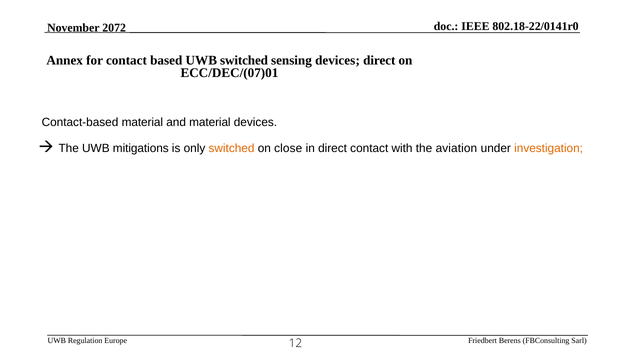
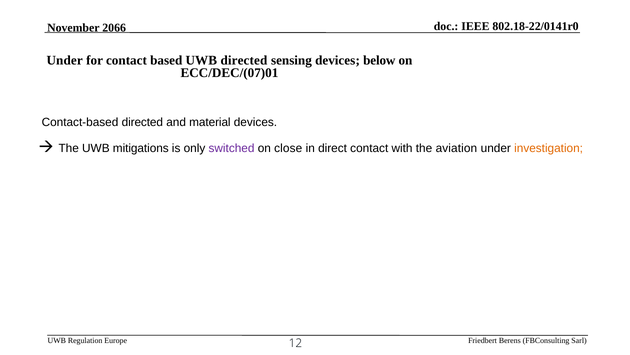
2072: 2072 -> 2066 (114, 28)
Annex: Annex -> Under (65, 60)
UWB switched: switched -> directed (244, 60)
devices direct: direct -> below (379, 60)
Contact-based material: material -> directed (142, 122)
switched colour: orange -> purple (232, 148)
